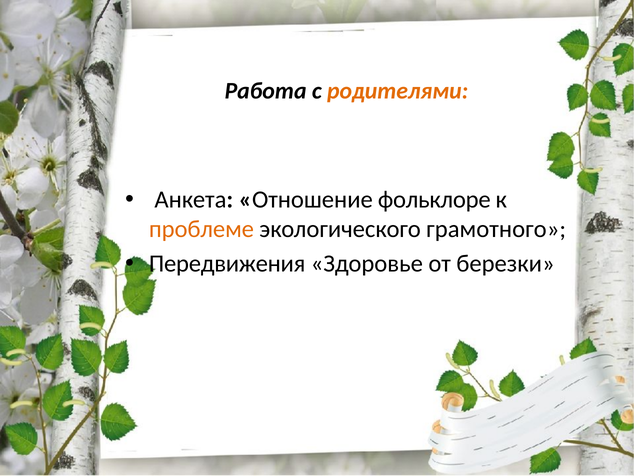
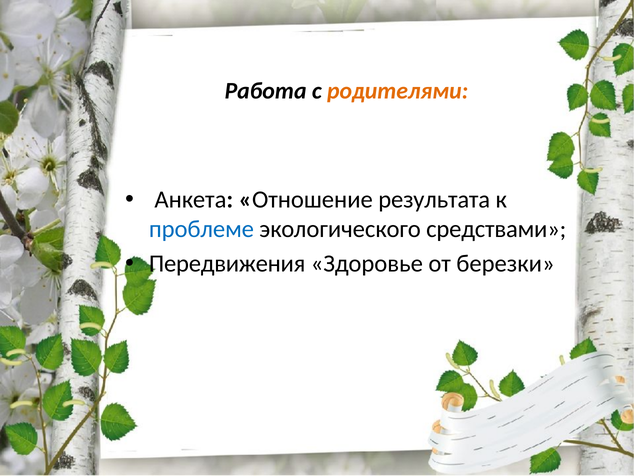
фольклоре: фольклоре -> результата (434, 200)
проблеме colour: orange -> blue (201, 229)
грамотного: грамотного -> средствами (496, 229)
